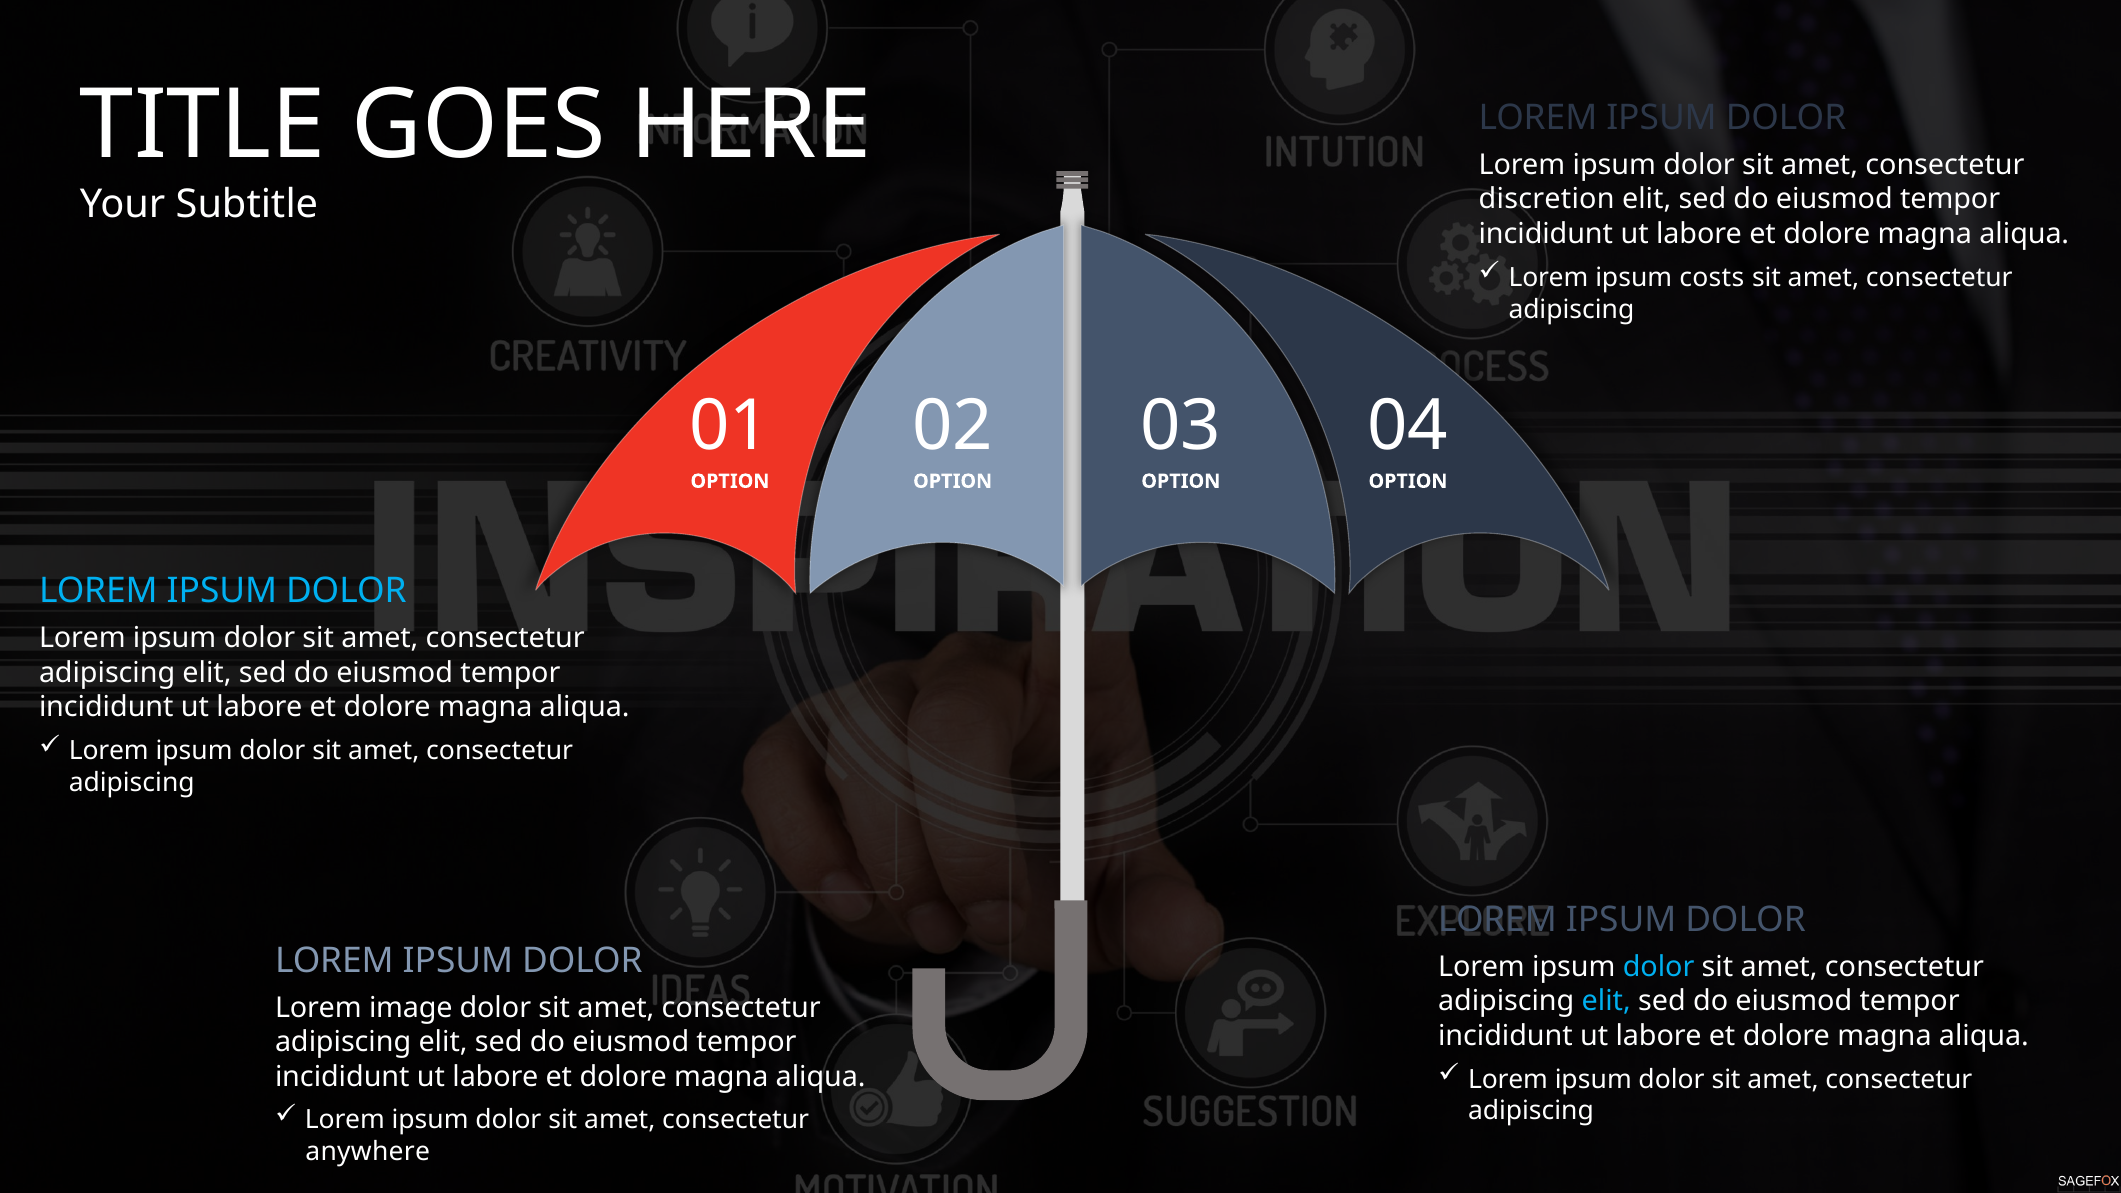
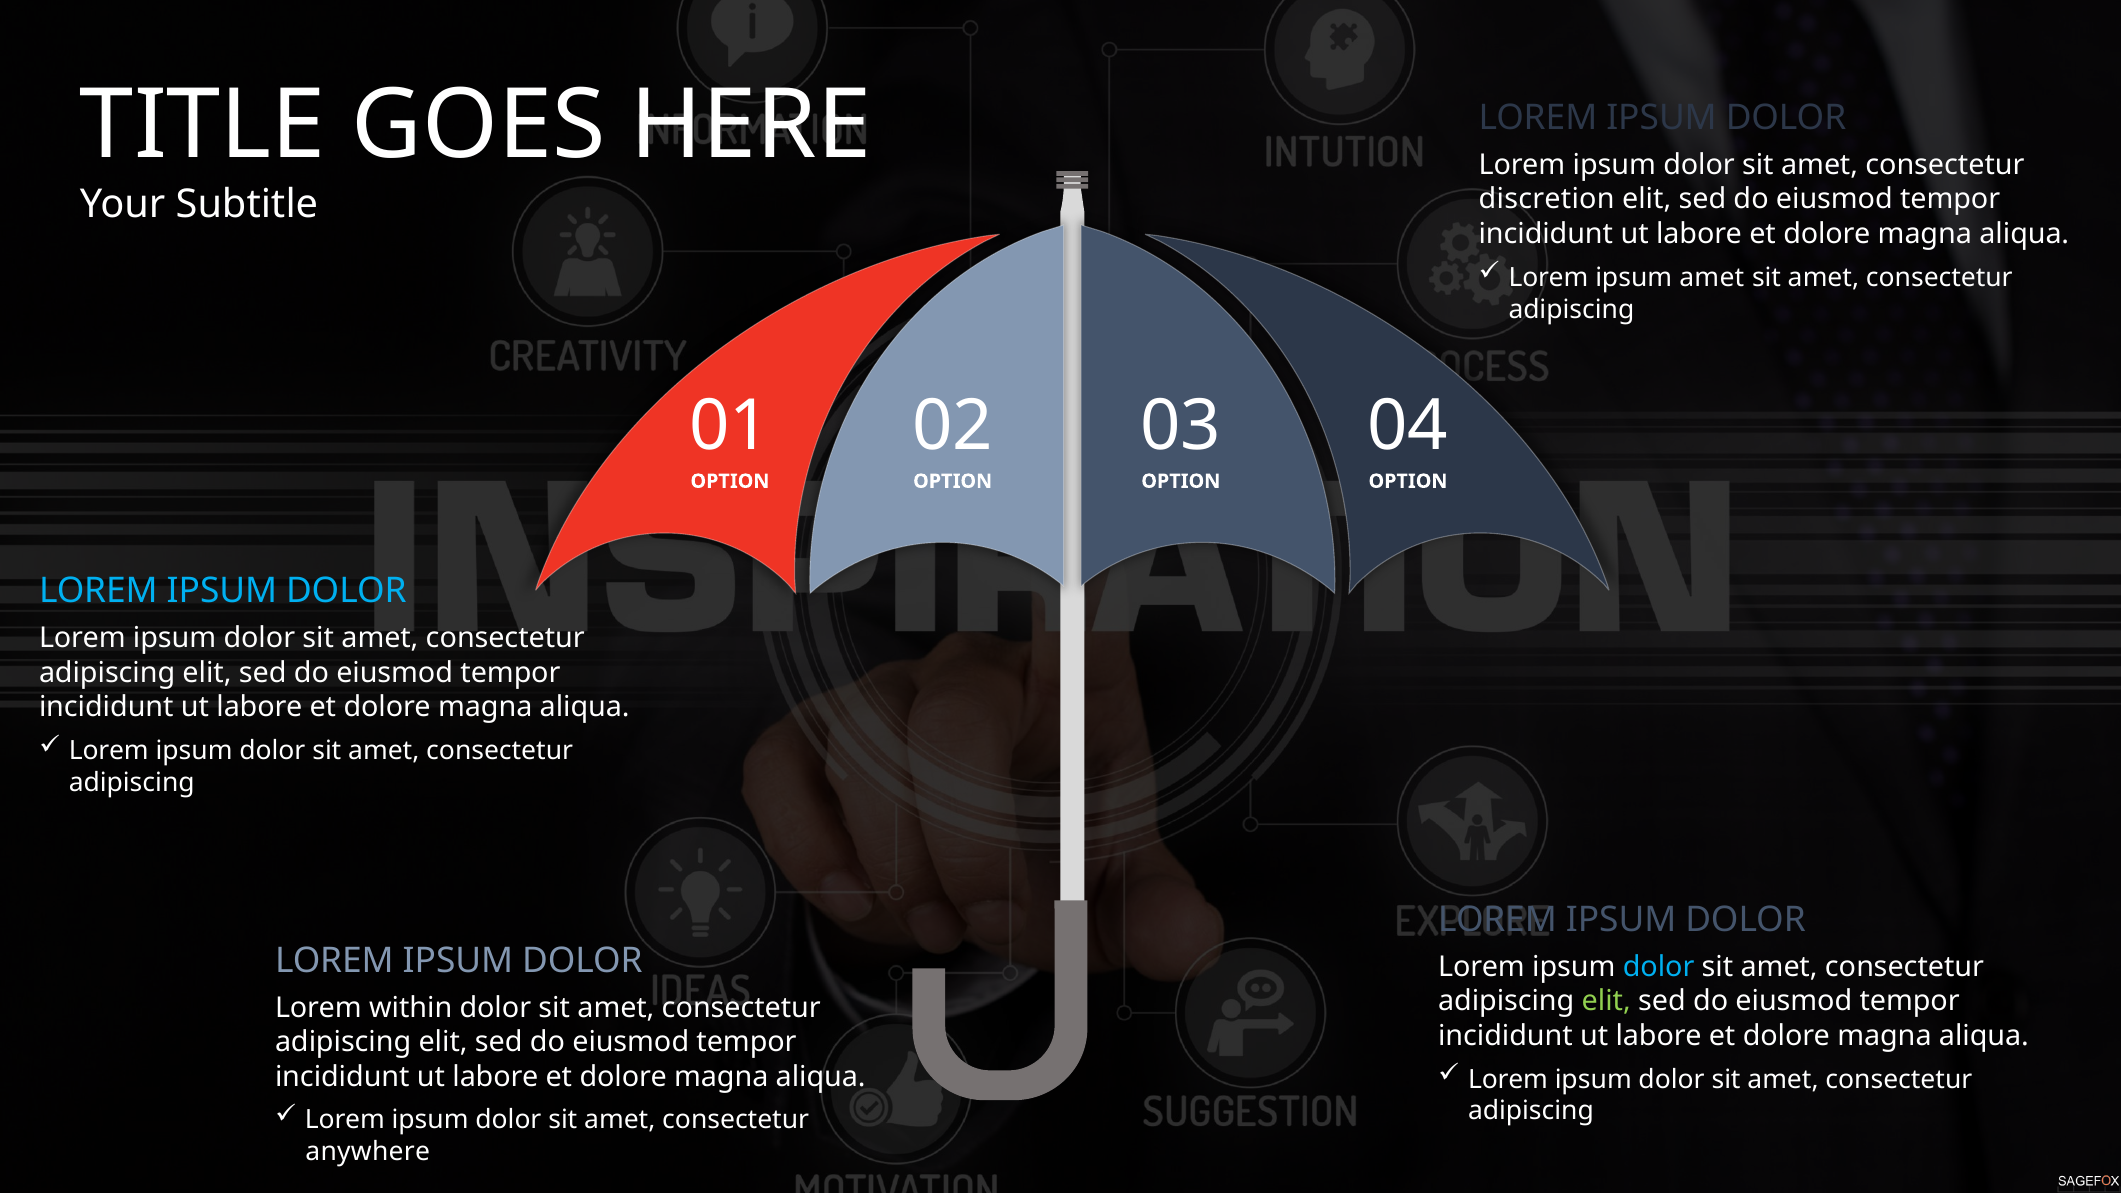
ipsum costs: costs -> amet (1712, 278)
elit colour: light blue -> light green (1606, 1001)
image: image -> within (411, 1008)
